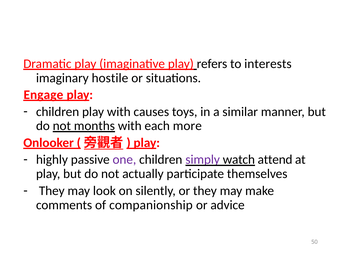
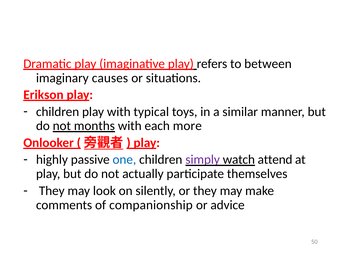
interests: interests -> between (268, 64)
hostile: hostile -> causes (110, 78)
Engage: Engage -> Erikson (43, 95)
causes: causes -> typical (151, 111)
one colour: purple -> blue (124, 159)
